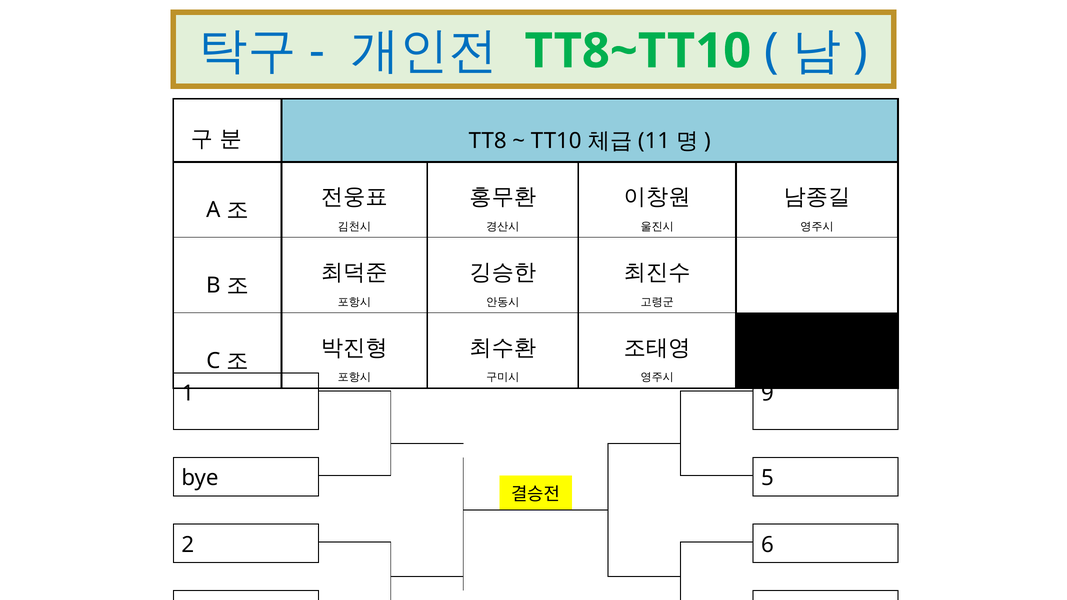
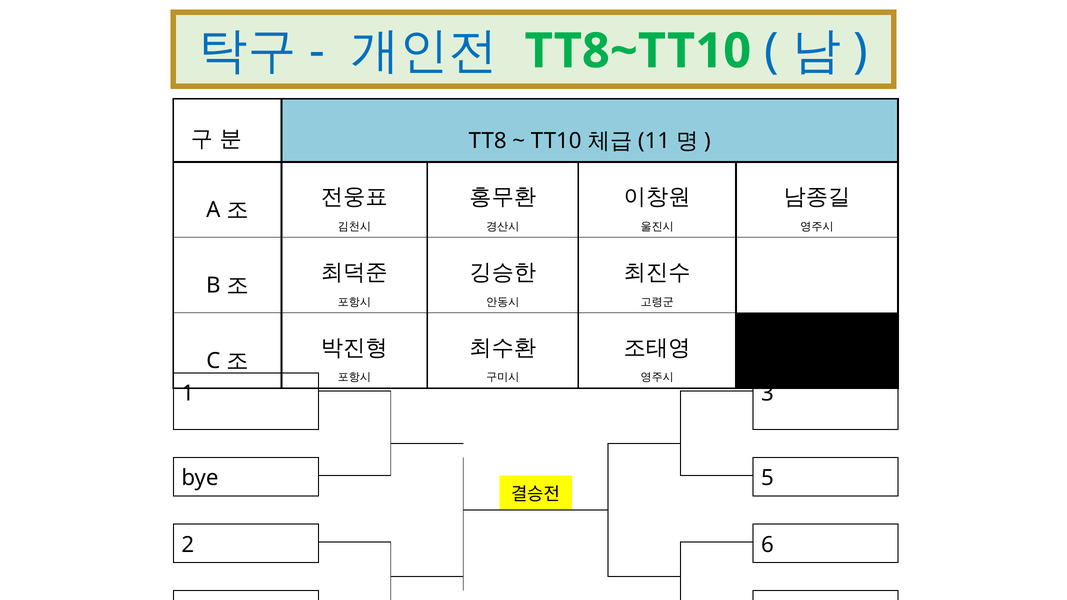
1 9: 9 -> 3 (767, 394)
